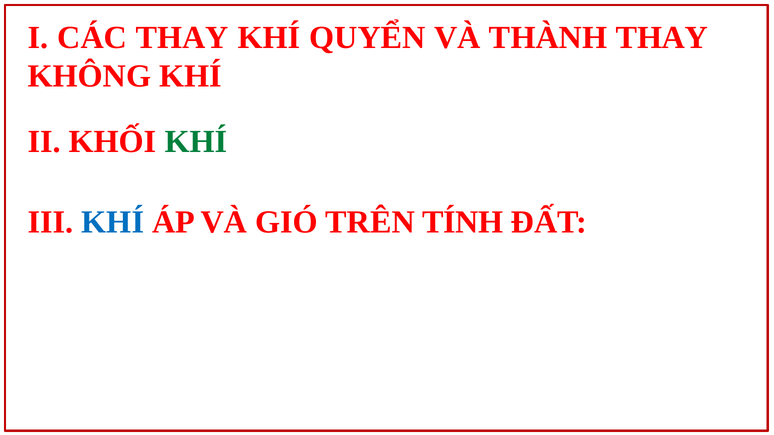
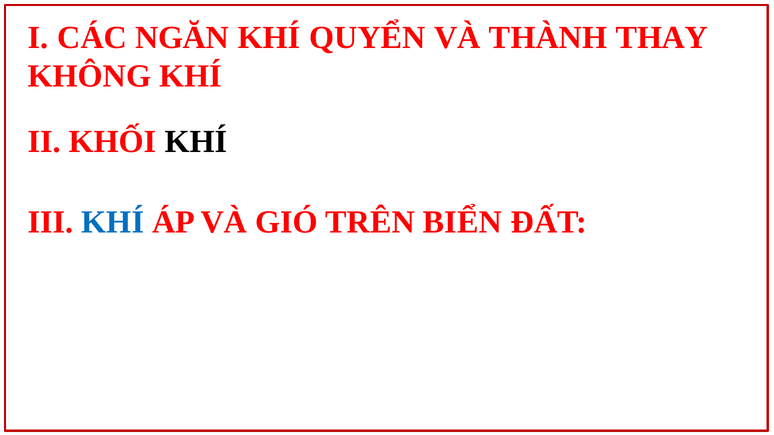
CÁC THAY: THAY -> NGĂN (182, 37)
KHÍ colour: green -> black (196, 142)
TÍNH: TÍNH -> BIỂN (462, 222)
